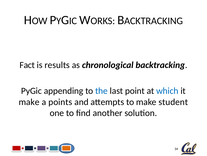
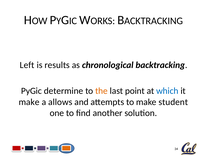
Fact: Fact -> Left (27, 65)
appending: appending -> determine (64, 90)
the colour: blue -> orange (101, 90)
points: points -> allows (60, 101)
